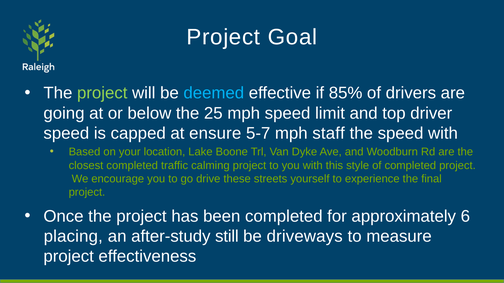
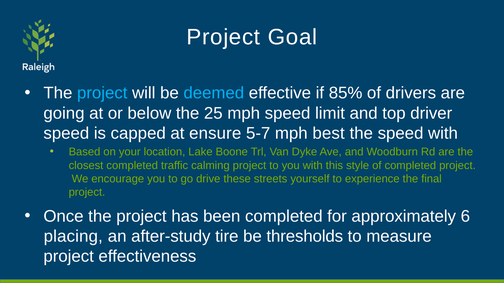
project colour: light green -> light blue (102, 93)
staff: staff -> best (329, 134)
still: still -> tire (227, 237)
driveways: driveways -> thresholds (305, 237)
